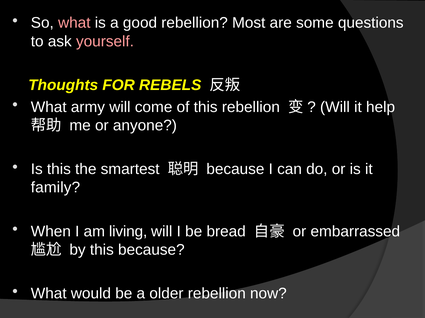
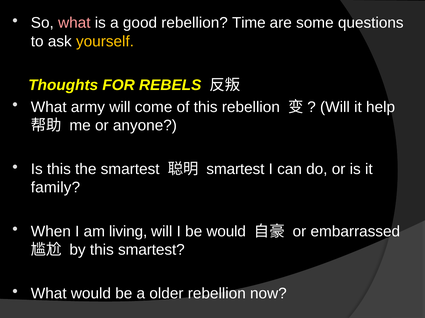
Most: Most -> Time (249, 23)
yourself colour: pink -> yellow (105, 41)
because: because -> smartest (235, 170)
be bread: bread -> would (226, 232)
this because: because -> smartest (151, 250)
